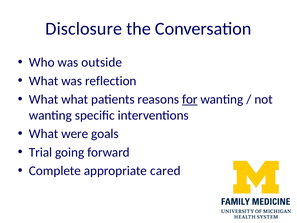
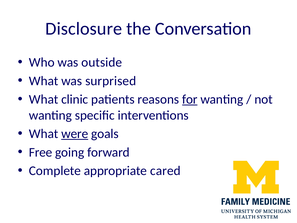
reflection: reflection -> surprised (111, 81)
What what: what -> clinic (75, 99)
were underline: none -> present (75, 134)
Trial: Trial -> Free (41, 152)
